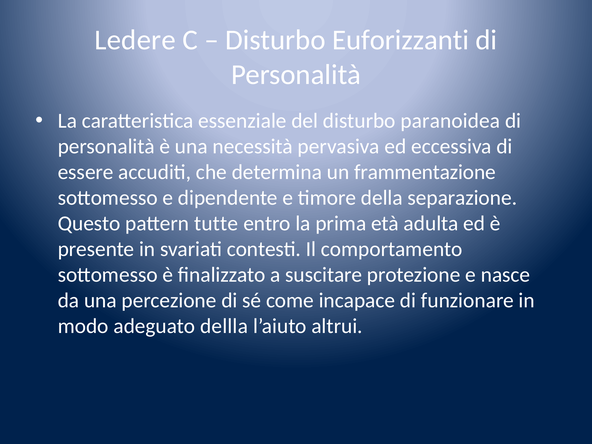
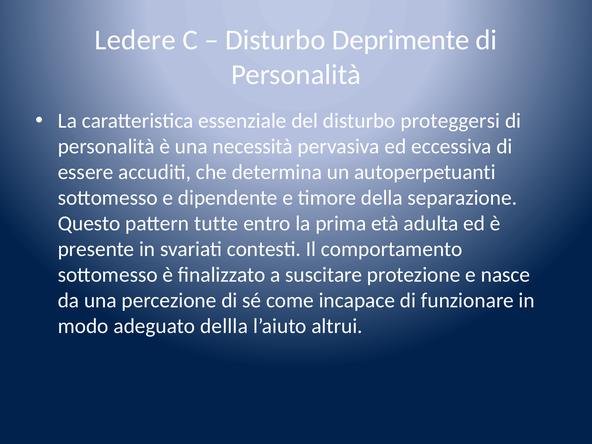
Euforizzanti: Euforizzanti -> Deprimente (401, 40)
paranoidea: paranoidea -> proteggersi (450, 121)
frammentazione: frammentazione -> autoperpetuanti (425, 172)
